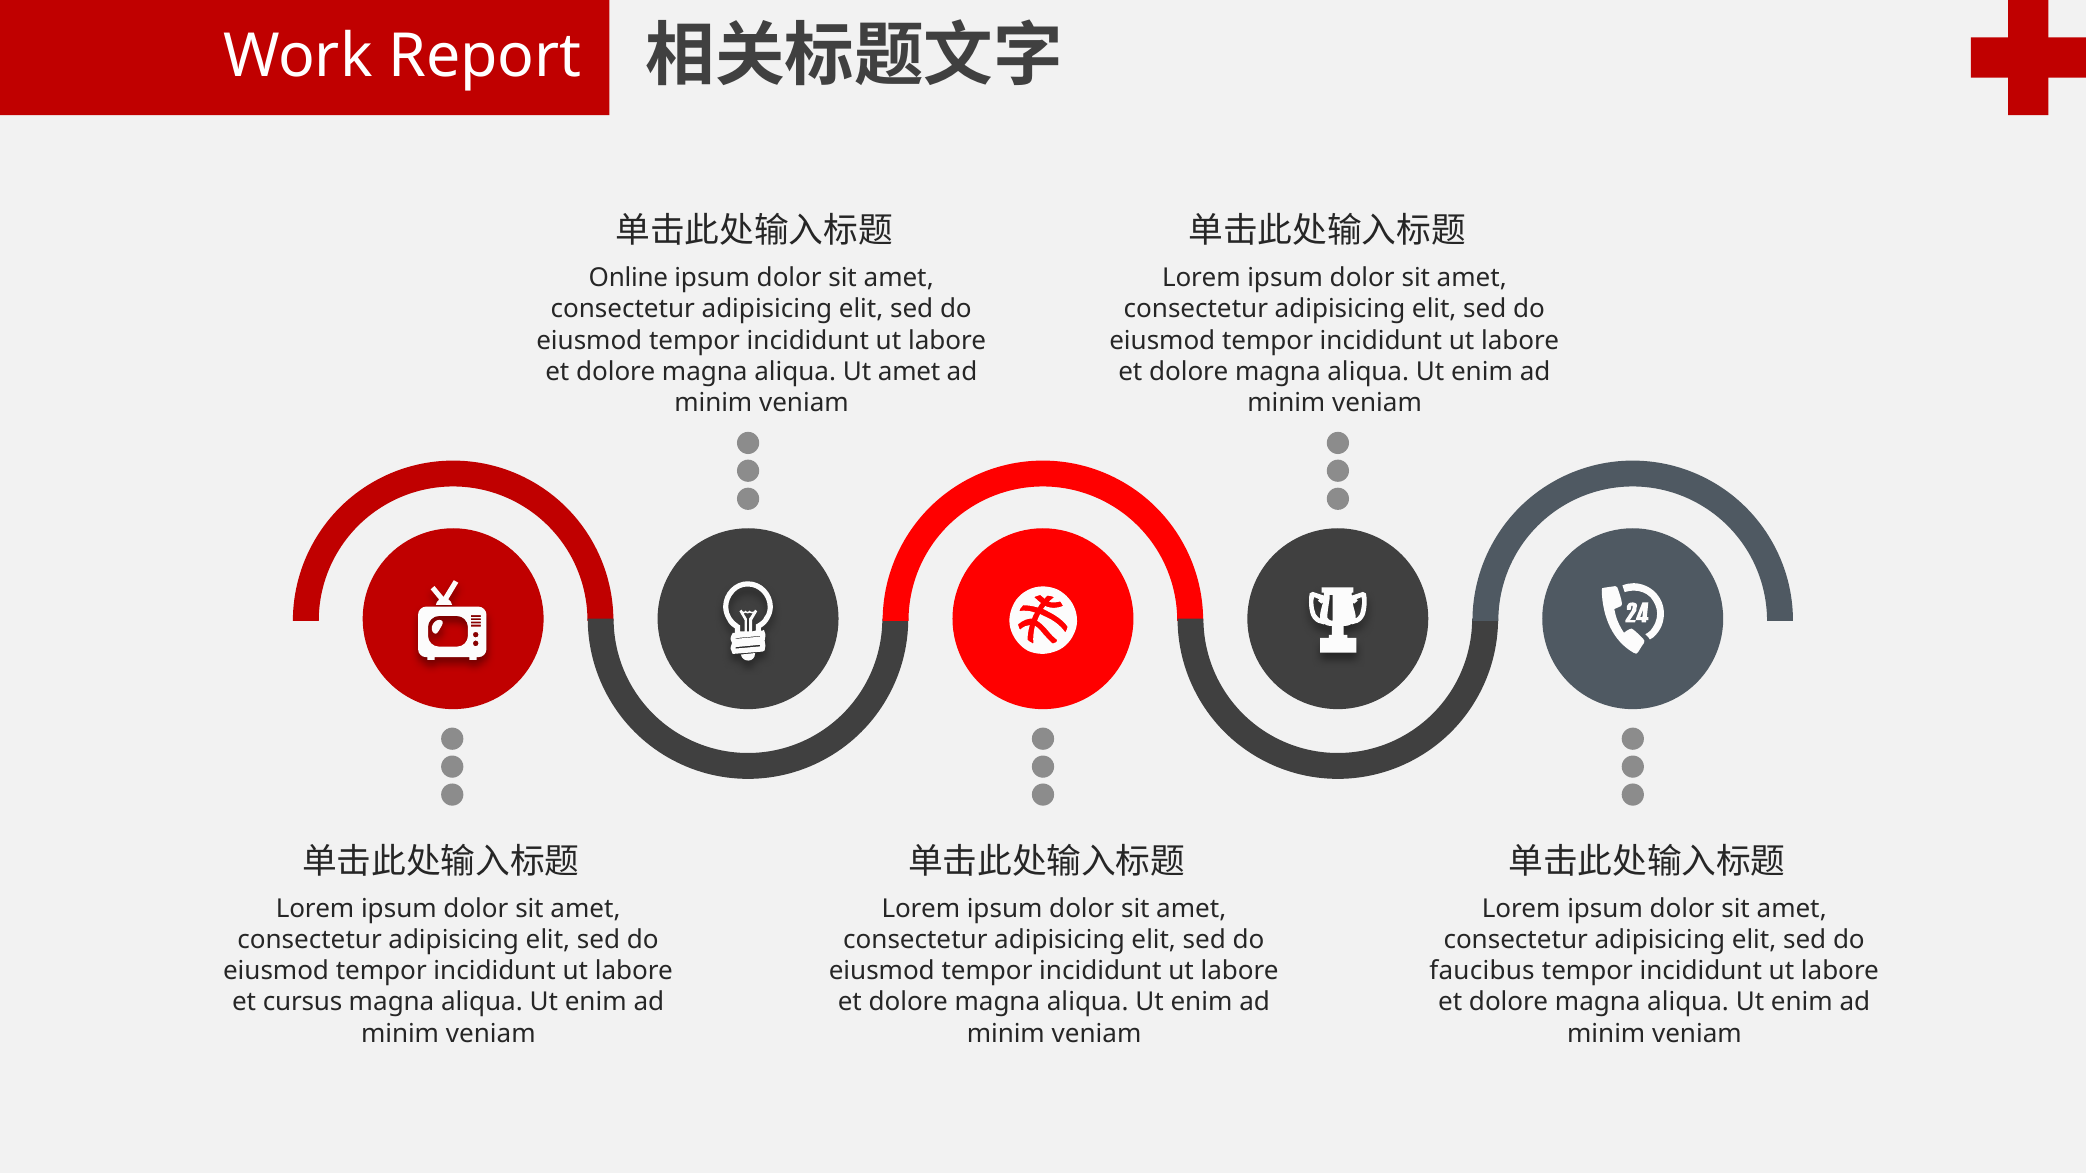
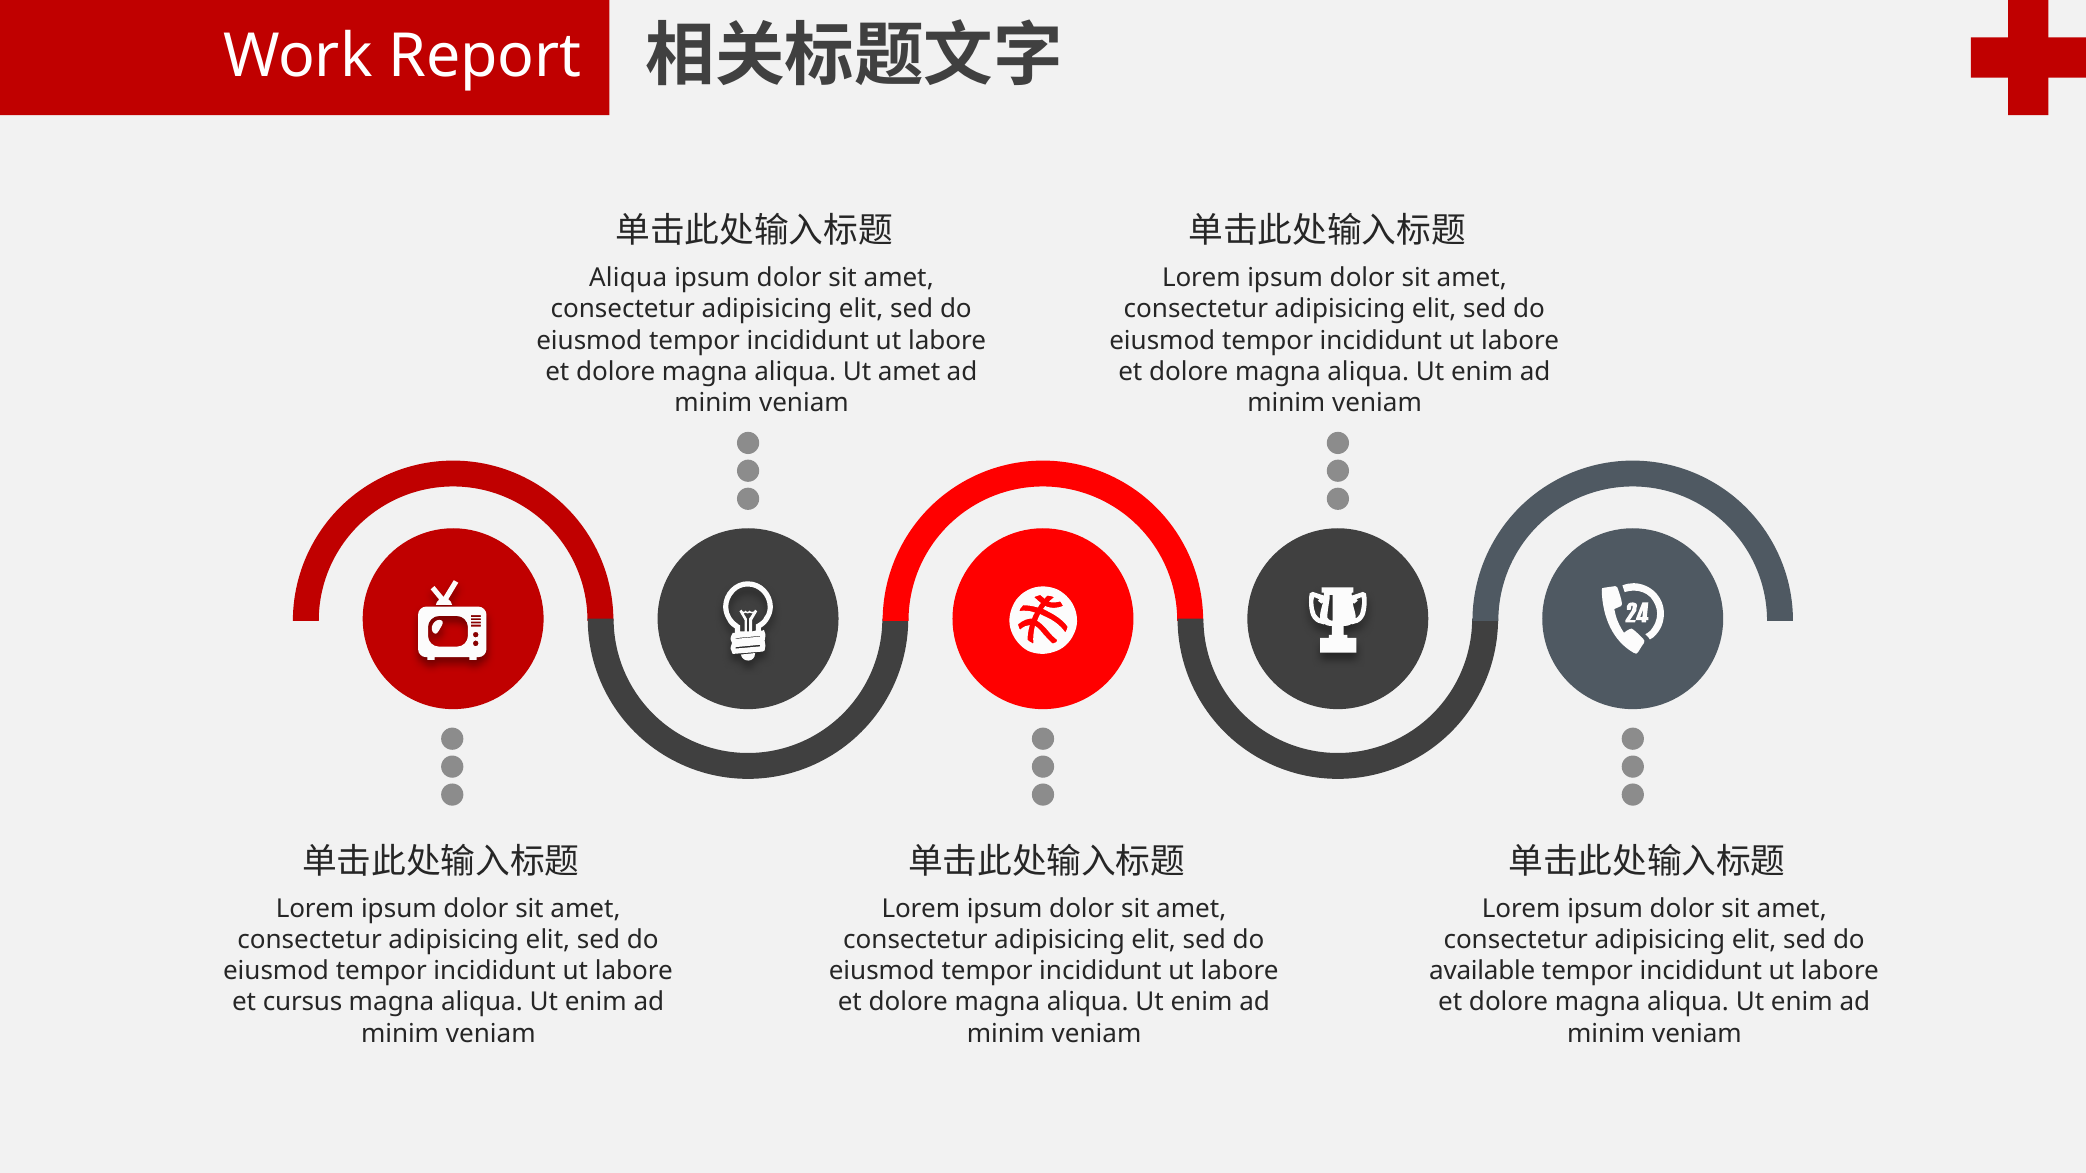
Online: Online -> Aliqua (628, 278)
faucibus: faucibus -> available (1482, 971)
